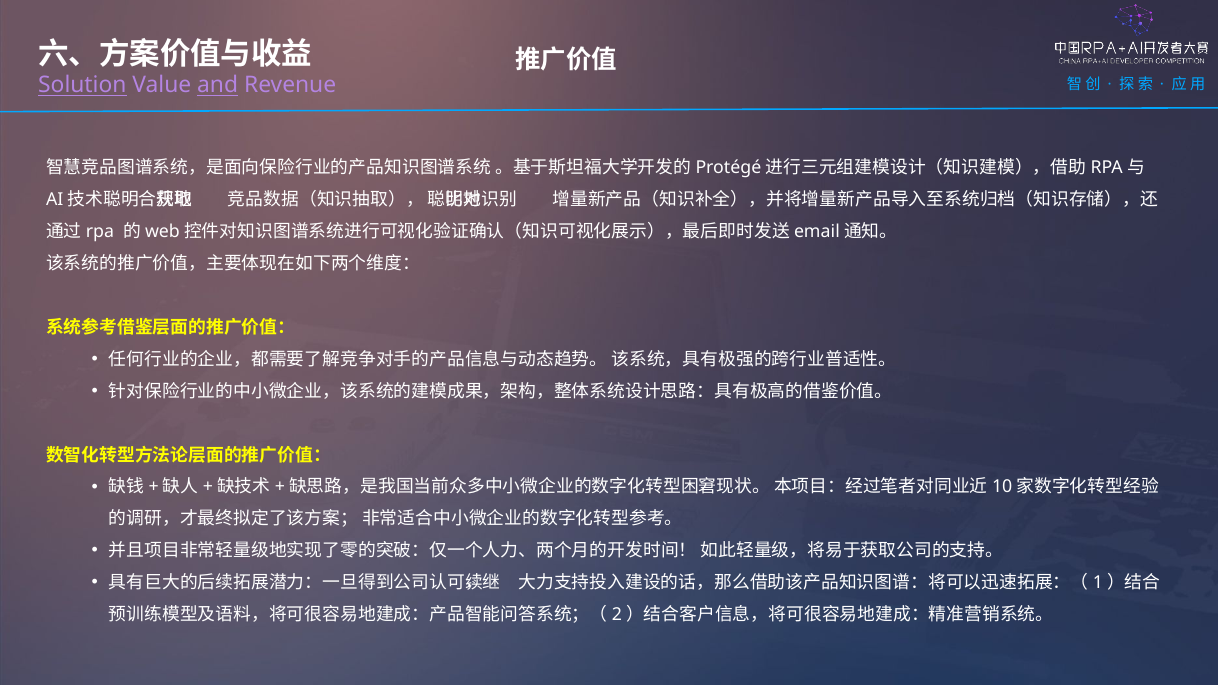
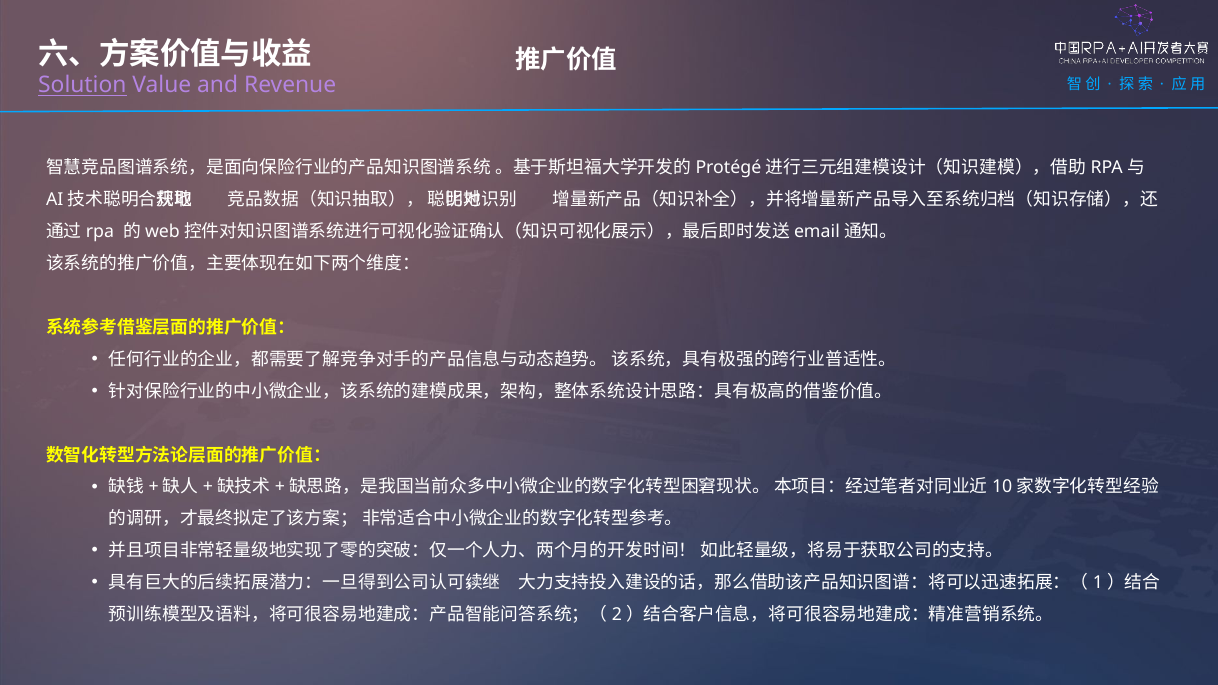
and underline: present -> none (218, 85)
